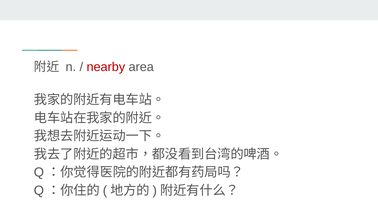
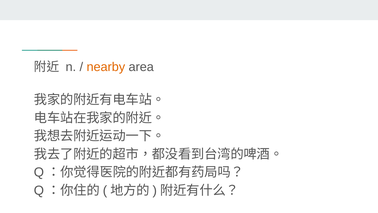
nearby colour: red -> orange (106, 67)
